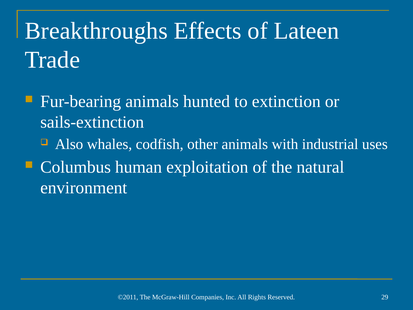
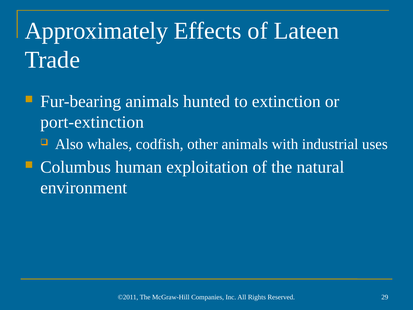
Breakthroughs: Breakthroughs -> Approximately (96, 31)
sails-extinction: sails-extinction -> port-extinction (92, 122)
